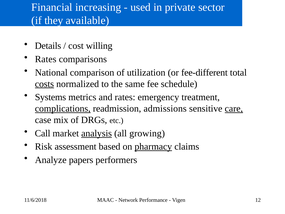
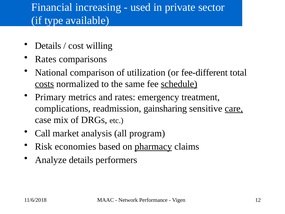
they: they -> type (54, 20)
schedule underline: none -> present (179, 84)
Systems: Systems -> Primary (50, 97)
complications underline: present -> none (63, 108)
admissions: admissions -> gainsharing (165, 108)
analysis underline: present -> none (97, 133)
growing: growing -> program (147, 133)
assessment: assessment -> economies (75, 146)
Analyze papers: papers -> details (81, 160)
